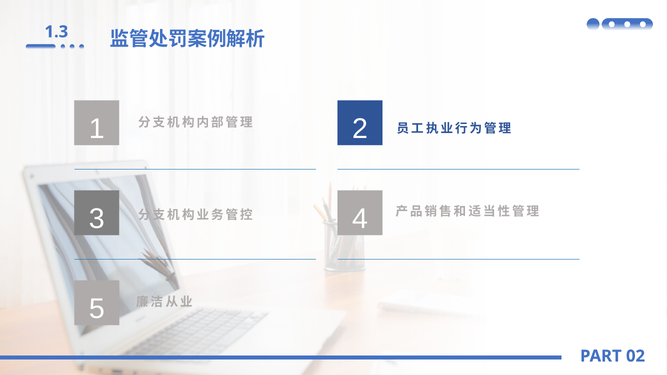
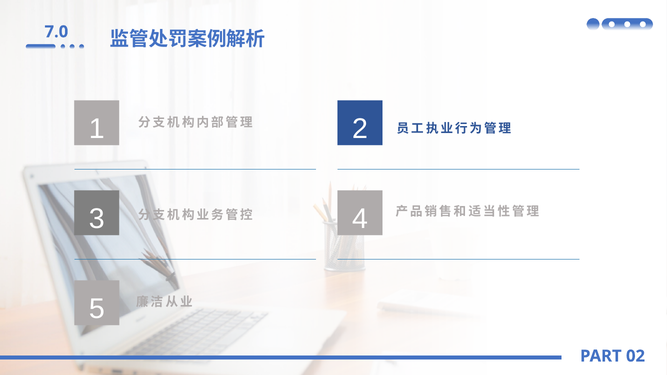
1.3: 1.3 -> 7.0 (56, 32)
